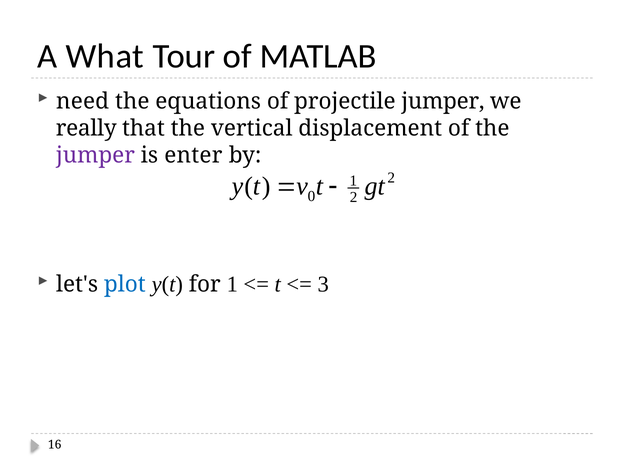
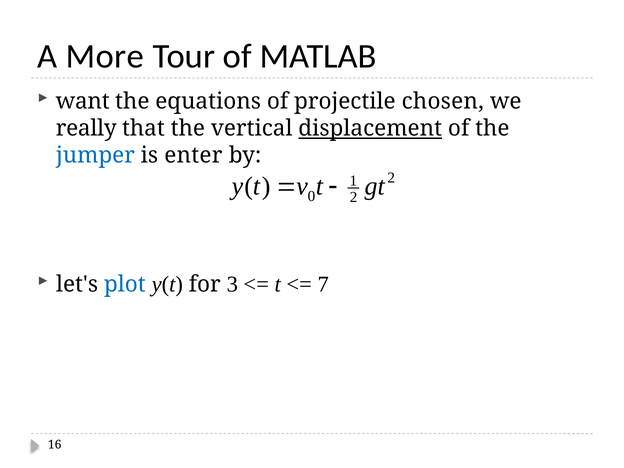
What: What -> More (105, 56)
need: need -> want (83, 101)
projectile jumper: jumper -> chosen (443, 101)
displacement underline: none -> present (370, 128)
jumper colour: purple -> blue (95, 155)
for 1: 1 -> 3 (232, 284)
3: 3 -> 7 (323, 284)
